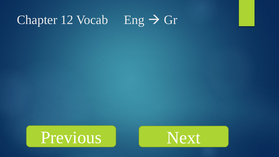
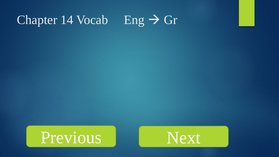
12: 12 -> 14 (67, 20)
